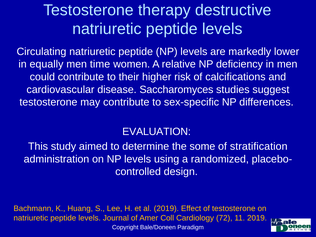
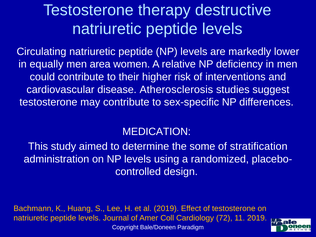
time: time -> area (100, 64)
calcifications: calcifications -> interventions (235, 77)
Saccharomyces: Saccharomyces -> Atherosclerosis (176, 90)
EVALUATION: EVALUATION -> MEDICATION (157, 132)
